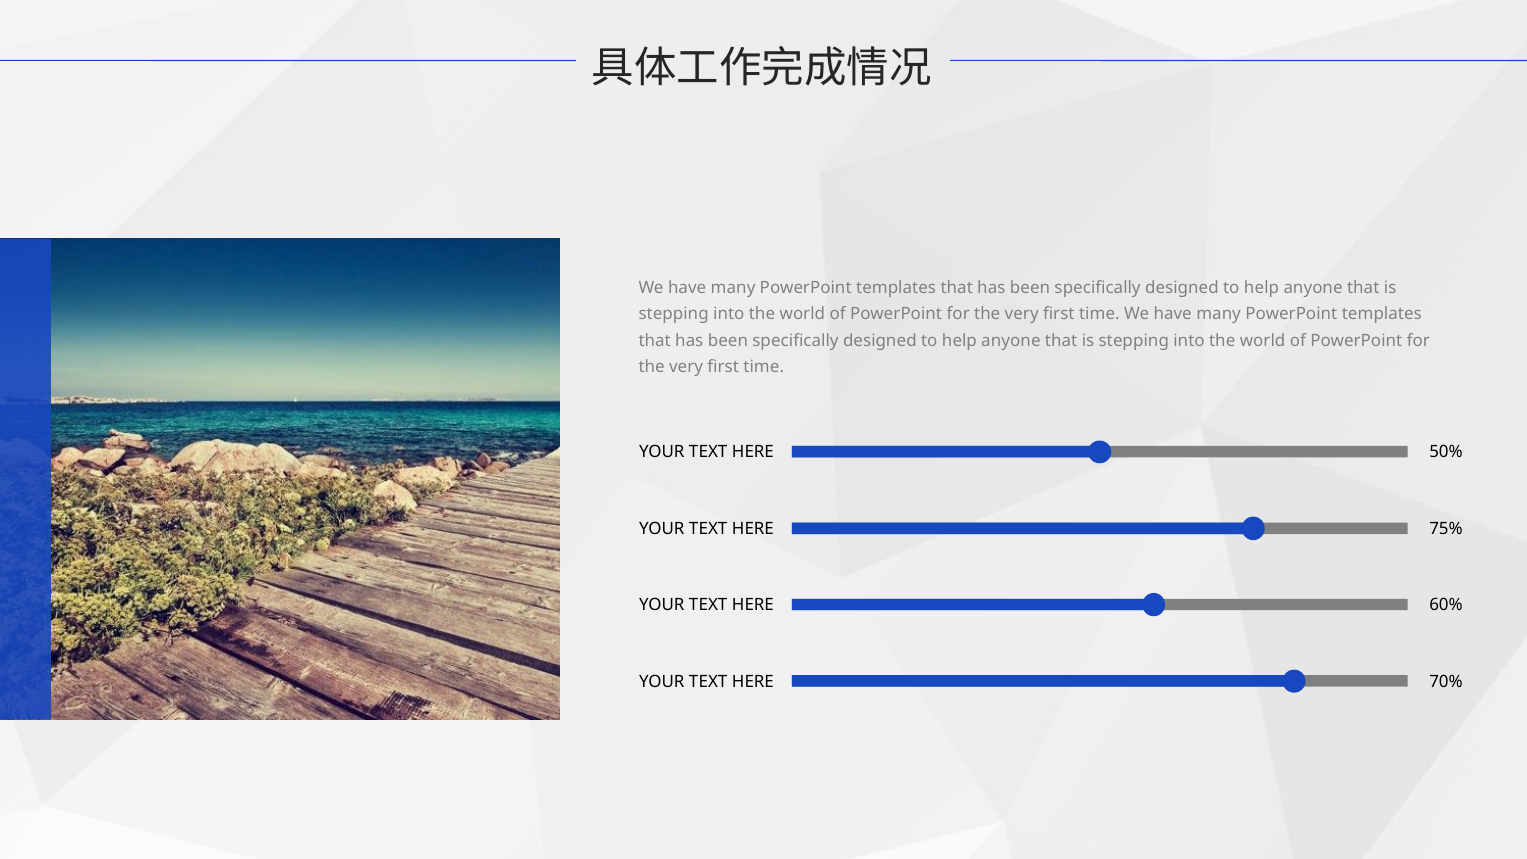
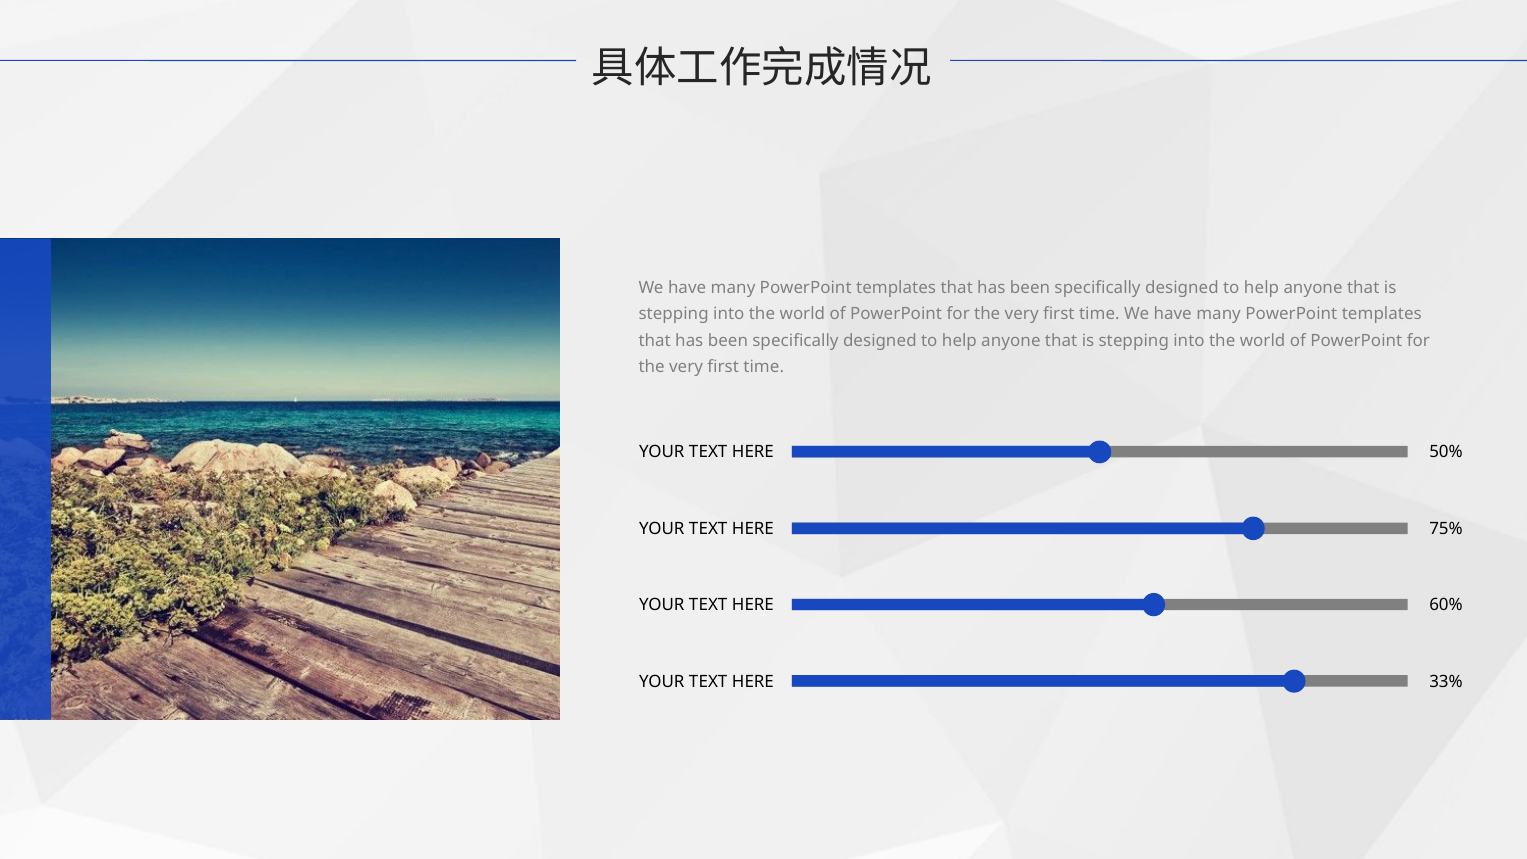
70%: 70% -> 33% (1446, 681)
